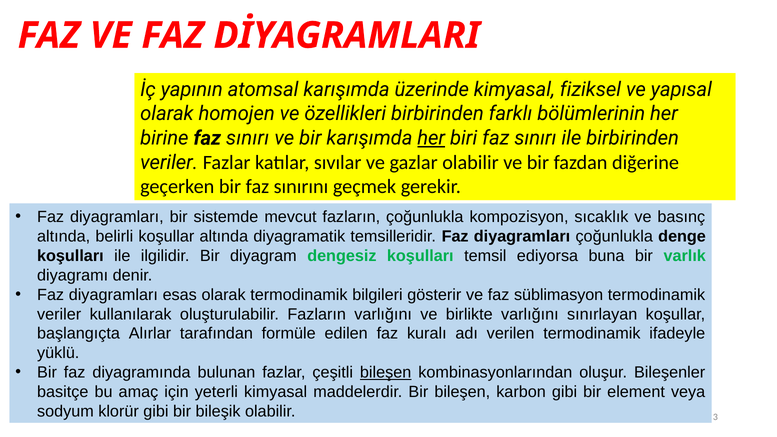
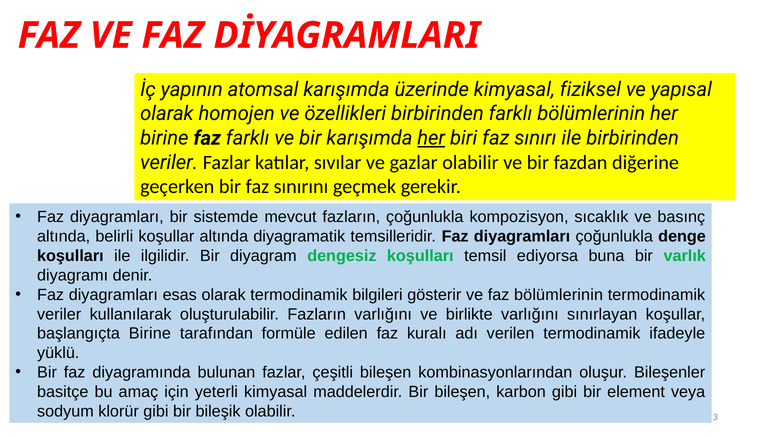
birine faz sınırı: sınırı -> farklı (248, 138)
faz süblimasyon: süblimasyon -> bölümlerinin (559, 295)
başlangıçta Alırlar: Alırlar -> Birine (150, 334)
bileşen underline: present -> none (386, 373)
